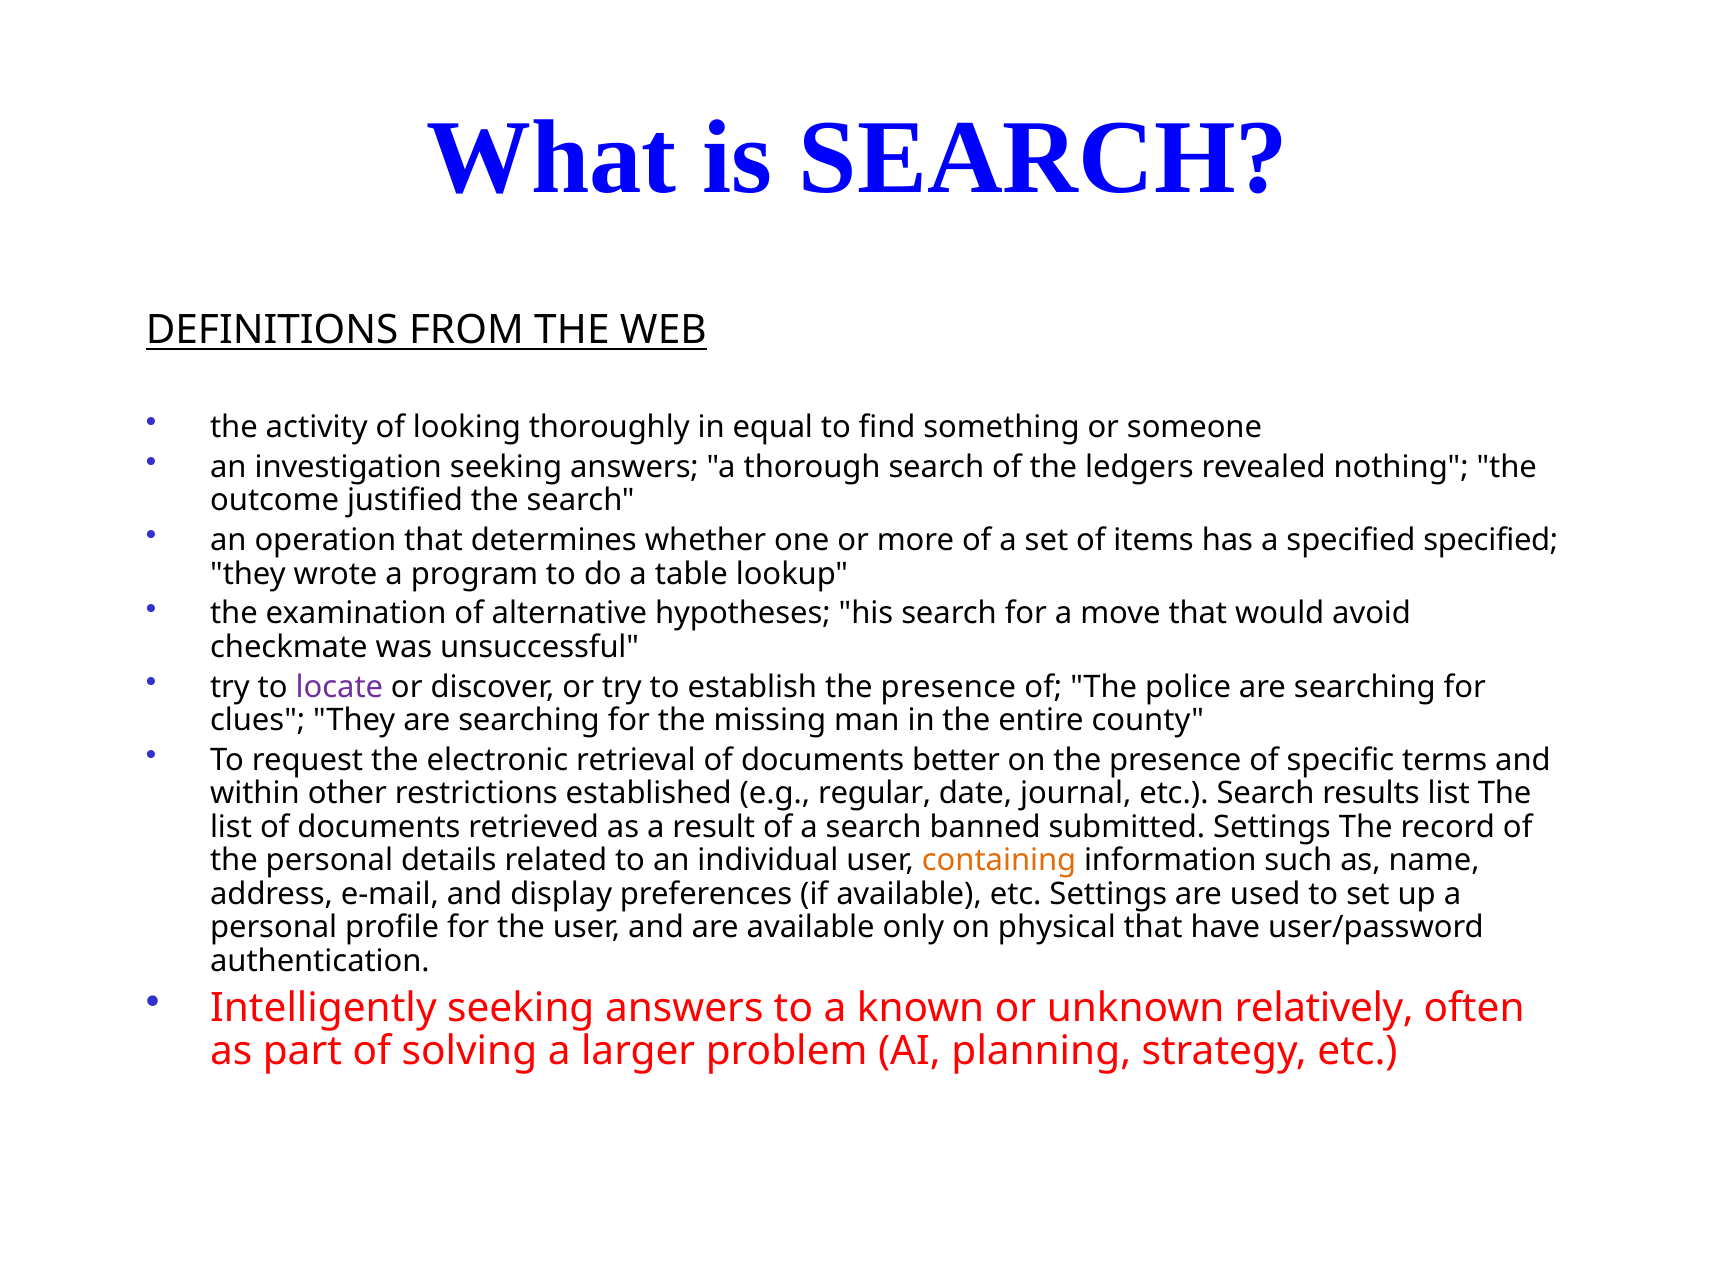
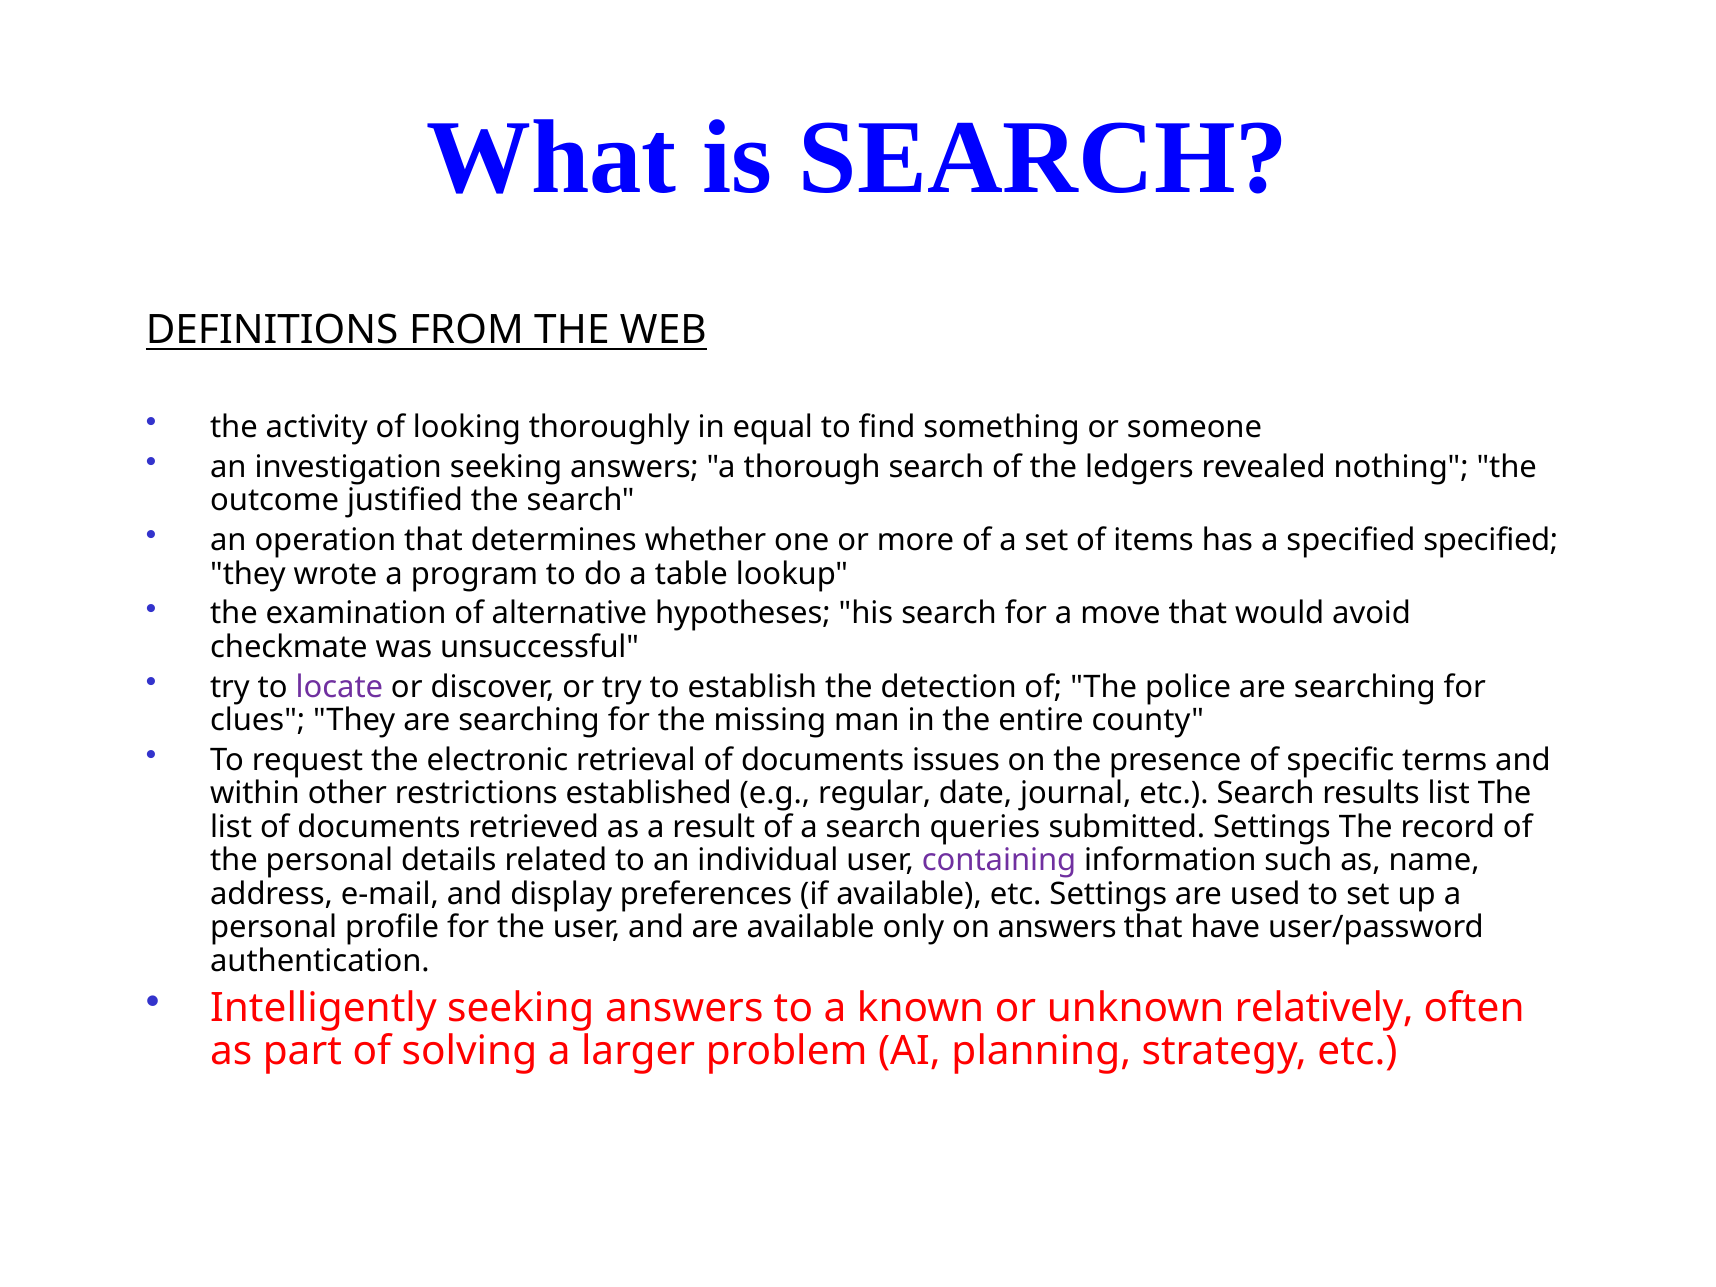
establish the presence: presence -> detection (949, 687)
better: better -> issues (956, 760)
banned: banned -> queries (985, 827)
containing colour: orange -> purple (999, 861)
on physical: physical -> answers (1057, 928)
